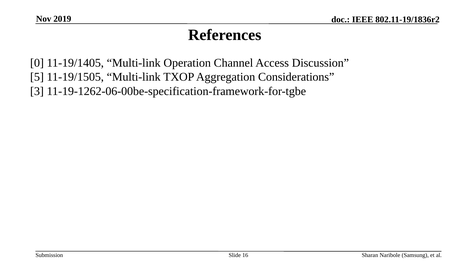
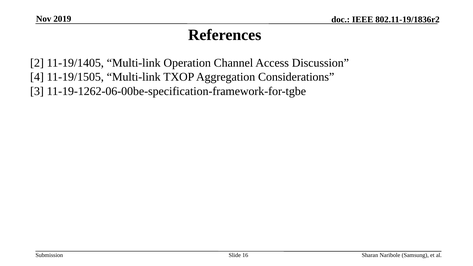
0: 0 -> 2 (37, 63)
5: 5 -> 4 (37, 77)
